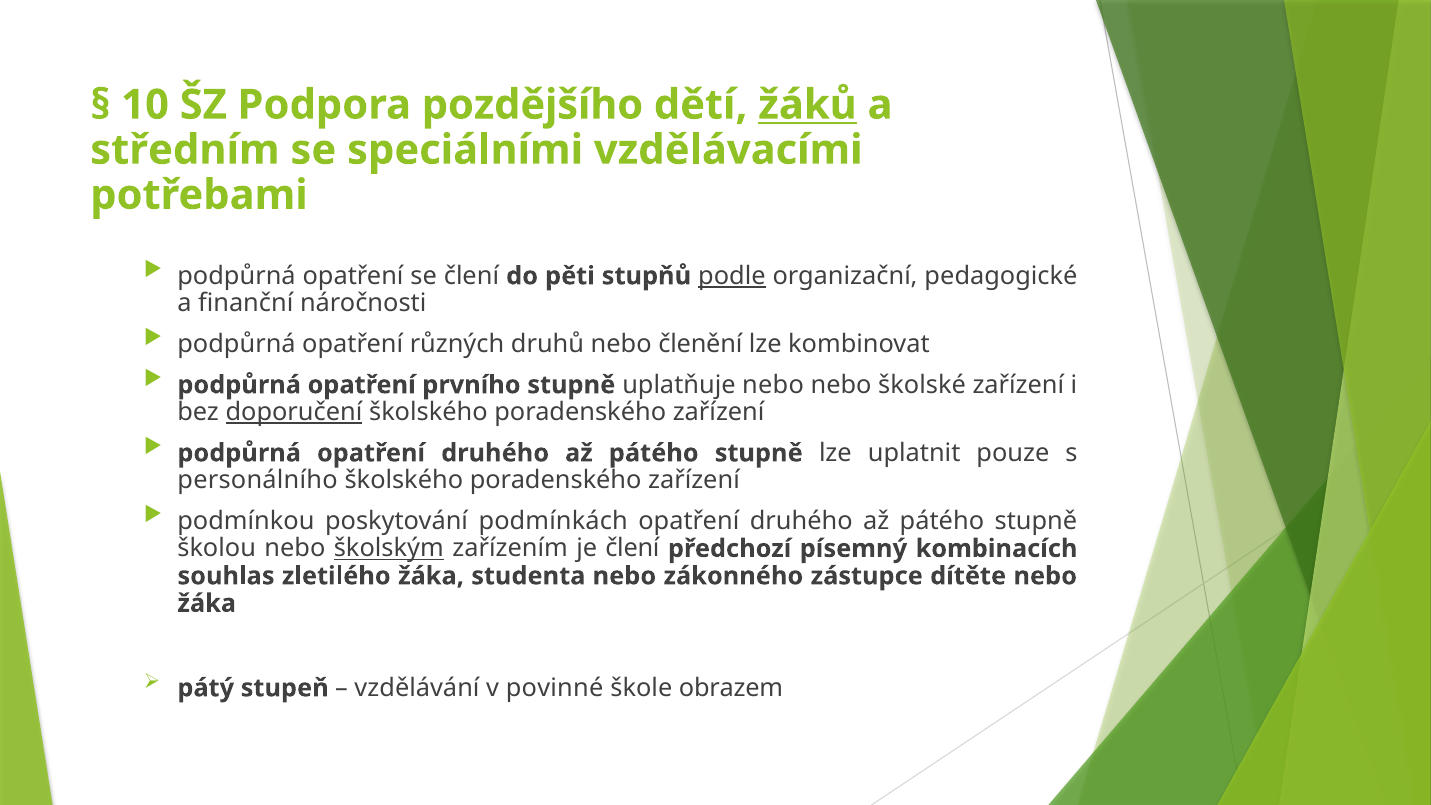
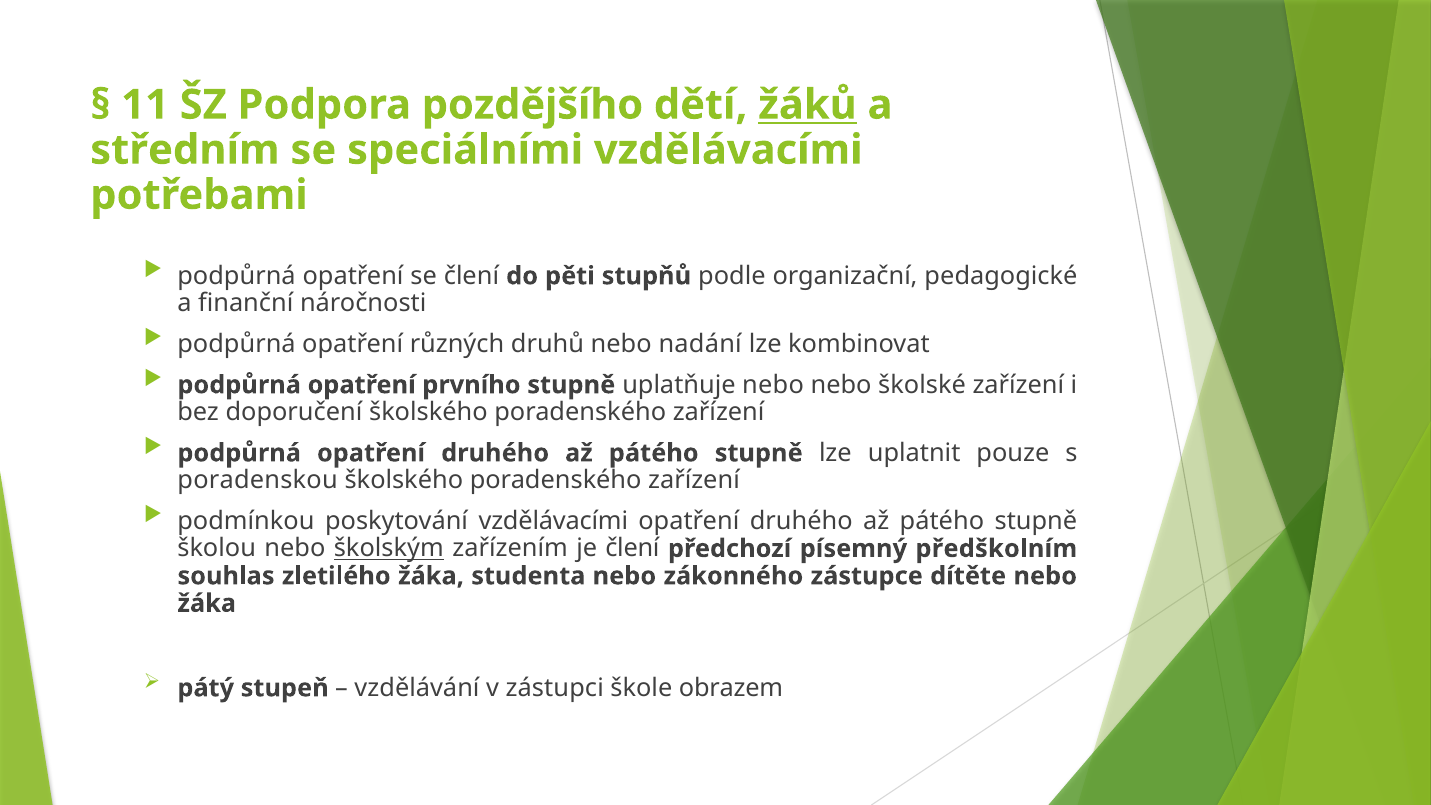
10: 10 -> 11 (145, 105)
podle underline: present -> none (732, 276)
členění: členění -> nadání (700, 344)
doporučení underline: present -> none (294, 412)
personálního: personálního -> poradenskou (258, 480)
poskytování podmínkách: podmínkách -> vzdělávacími (553, 521)
kombinacích: kombinacích -> předškolním (996, 549)
povinné: povinné -> zástupci (555, 688)
